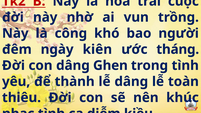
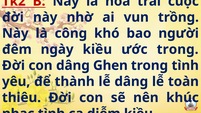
ngày kiên: kiên -> kiều (97, 49)
ước tháng: tháng -> trong (178, 49)
